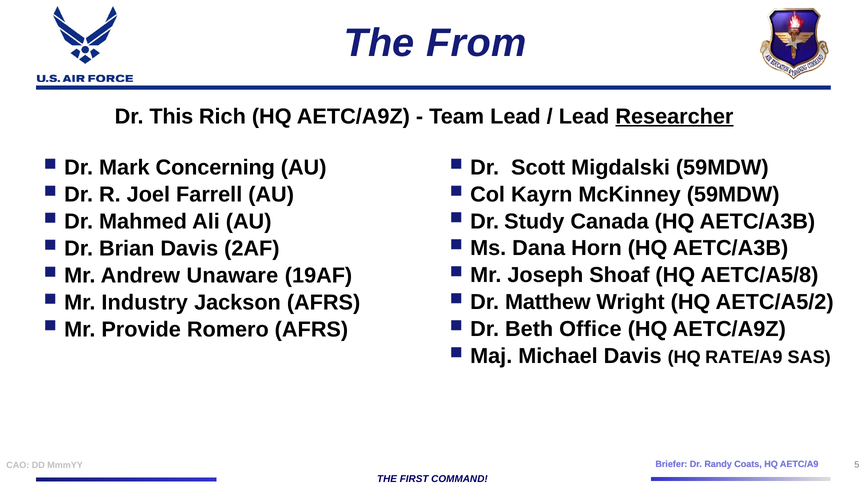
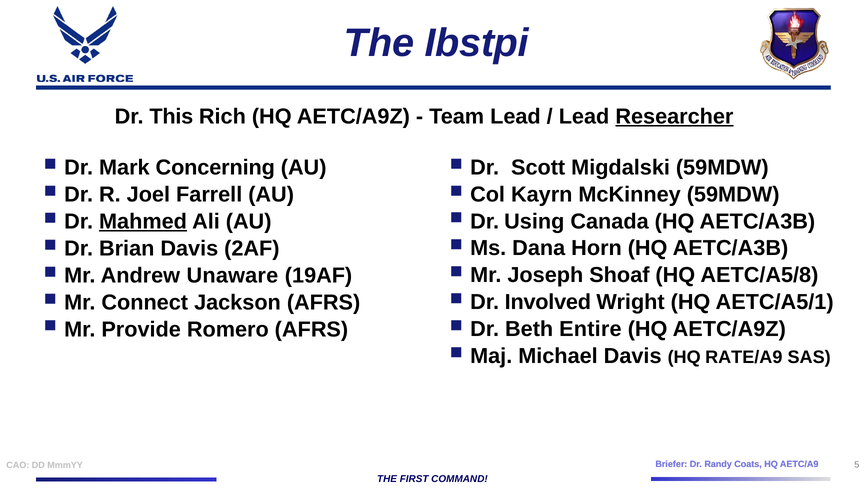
From: From -> Ibstpi (477, 43)
Study: Study -> Using (534, 221)
Mahmed underline: none -> present (143, 221)
Matthew: Matthew -> Involved (548, 302)
AETC/A5/2: AETC/A5/2 -> AETC/A5/1 (775, 302)
Industry: Industry -> Connect (145, 302)
Office: Office -> Entire (590, 329)
